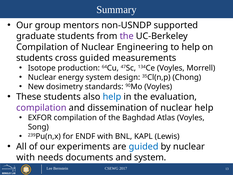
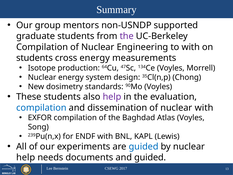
to help: help -> with (191, 47)
cross guided: guided -> energy (95, 58)
help colour: blue -> purple (112, 97)
compilation colour: purple -> blue (41, 108)
nuclear help: help -> with (204, 108)
with: with -> help (26, 157)
and system: system -> guided (150, 157)
